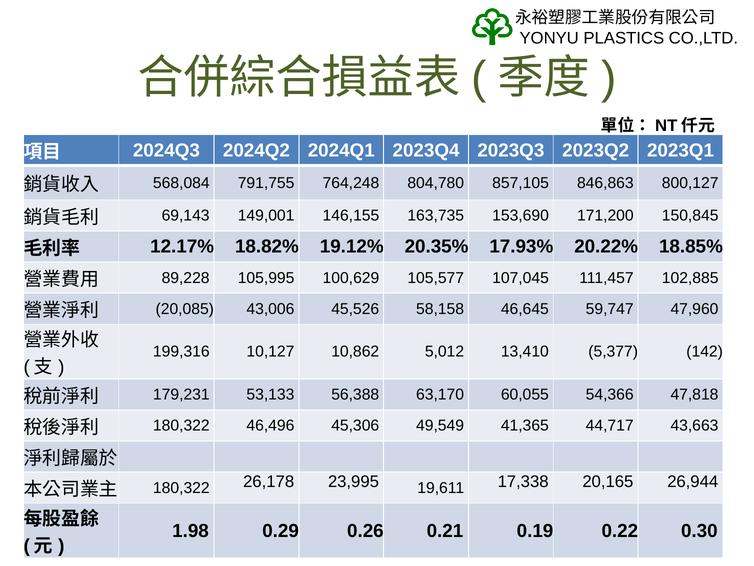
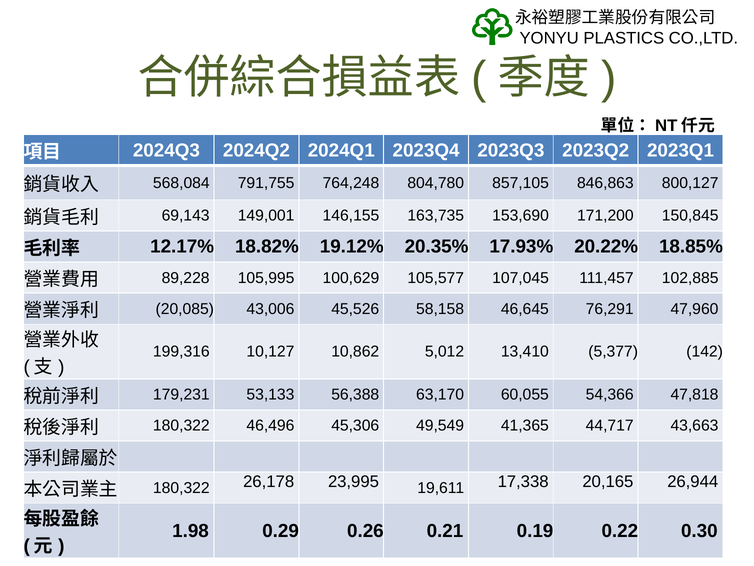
59,747: 59,747 -> 76,291 (610, 309)
